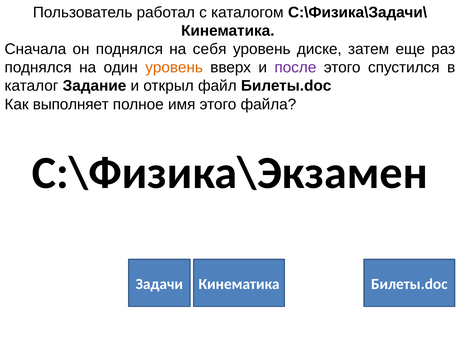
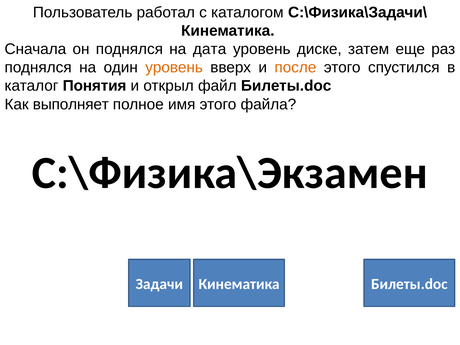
себя: себя -> дата (210, 49)
после colour: purple -> orange (295, 68)
Задание: Задание -> Понятия (95, 86)
